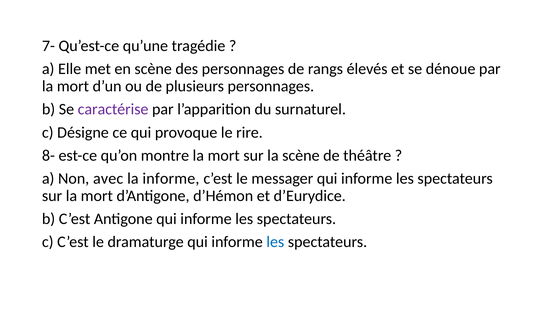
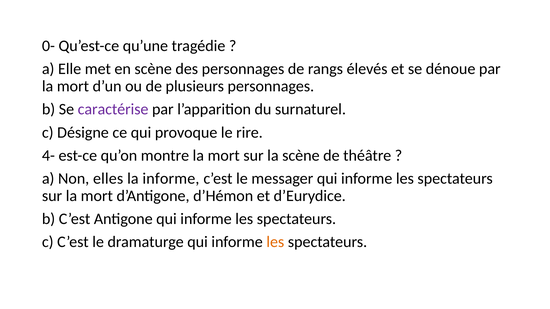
7-: 7- -> 0- (48, 46)
8-: 8- -> 4- (48, 156)
avec: avec -> elles (108, 179)
les colour: blue -> orange (275, 242)
